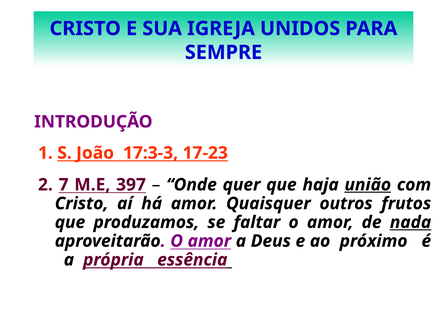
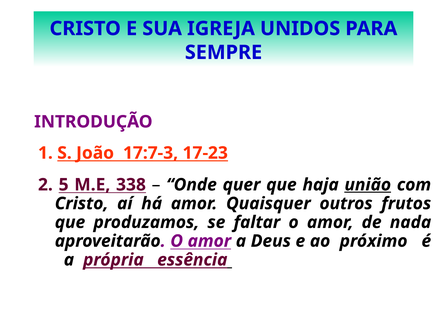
17:3-3: 17:3-3 -> 17:7-3 (151, 153)
7: 7 -> 5 (64, 185)
397: 397 -> 338 (131, 185)
nada underline: present -> none (411, 222)
